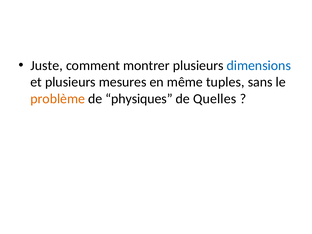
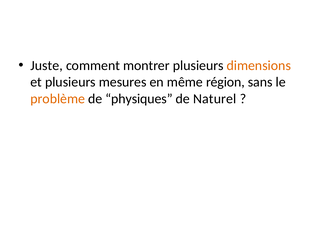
dimensions colour: blue -> orange (259, 65)
tuples: tuples -> région (225, 82)
Quelles: Quelles -> Naturel (215, 99)
